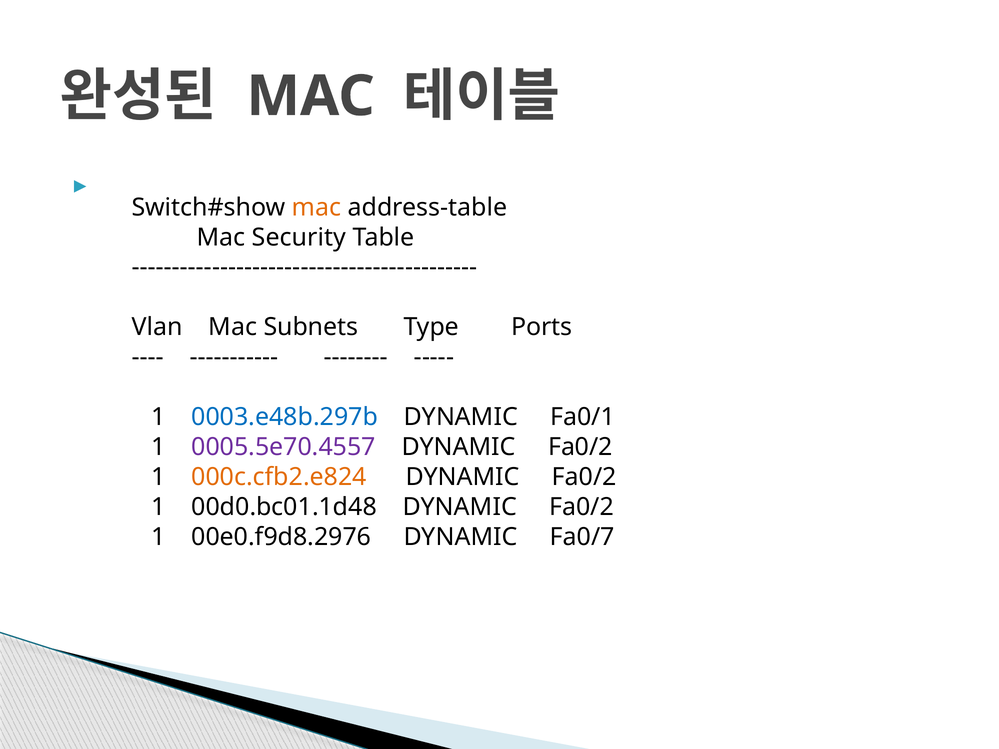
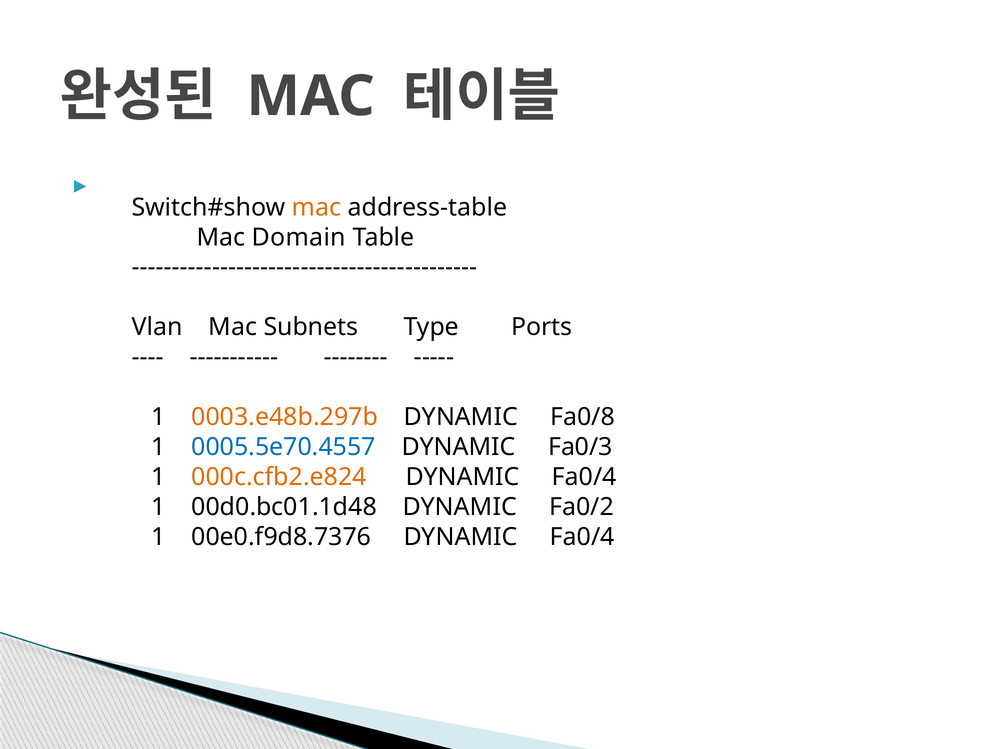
Security: Security -> Domain (299, 237)
0003.e48b.297b colour: blue -> orange (285, 417)
Fa0/1: Fa0/1 -> Fa0/8 (583, 417)
0005.5e70.4557 colour: purple -> blue (284, 447)
Fa0/2: Fa0/2 -> Fa0/3 (580, 447)
Fa0/2: Fa0/2 -> Fa0/4 (584, 477)
00e0.f9d8.2976: 00e0.f9d8.2976 -> 00e0.f9d8.7376 (281, 537)
Fa0/7: Fa0/7 -> Fa0/4 (582, 537)
